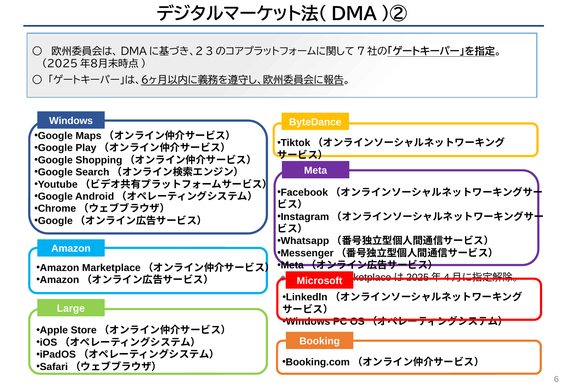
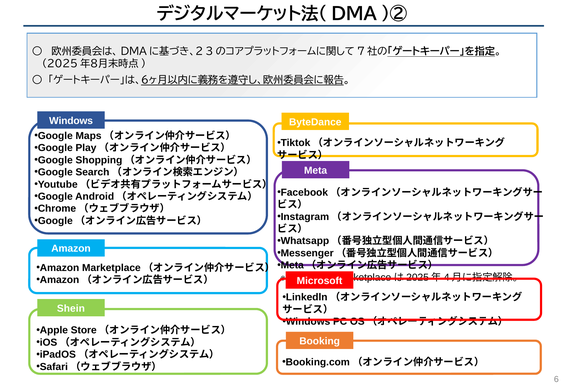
Large: Large -> Shein (71, 309)
